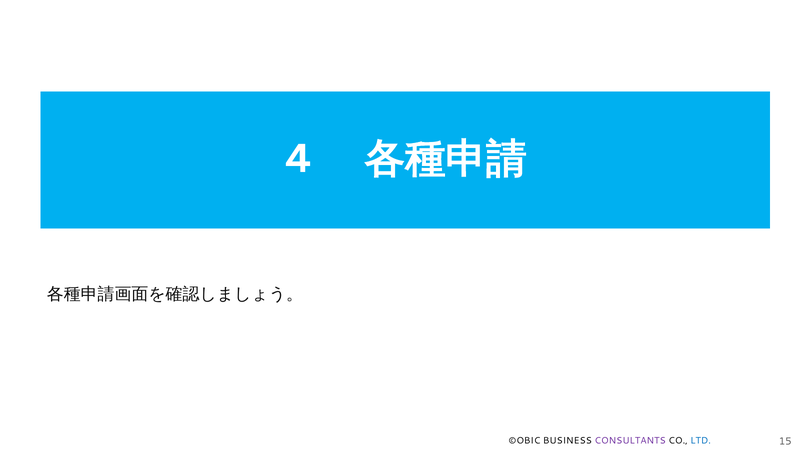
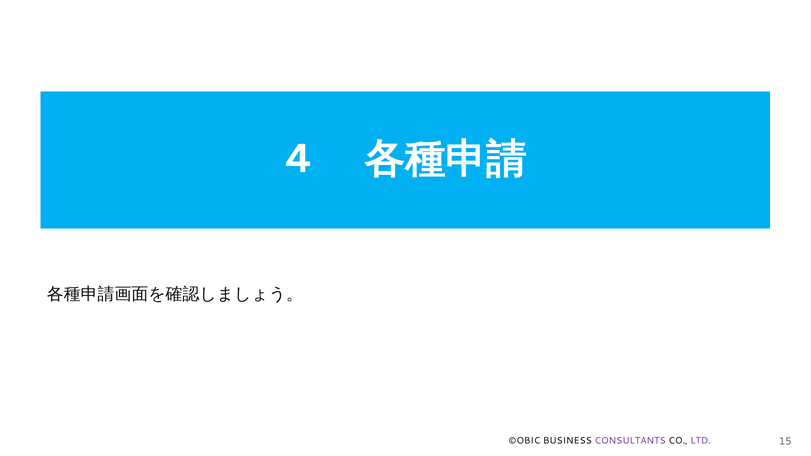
LTD colour: blue -> purple (701, 441)
